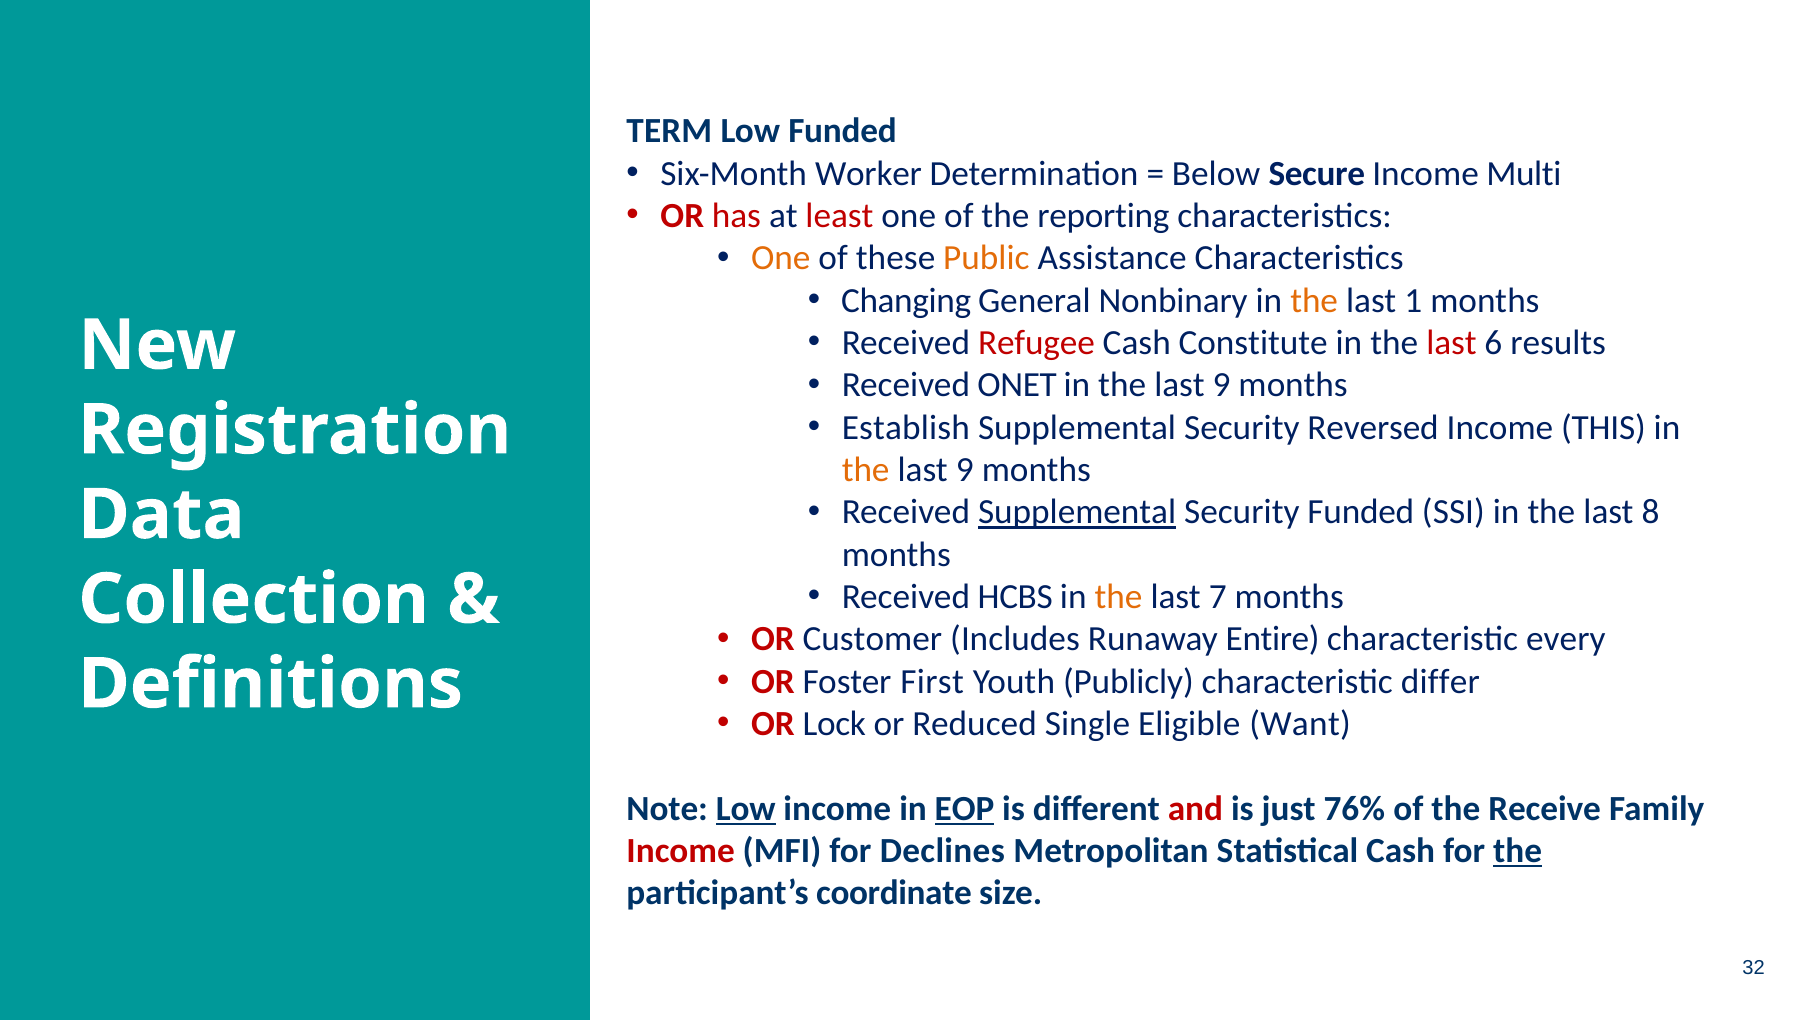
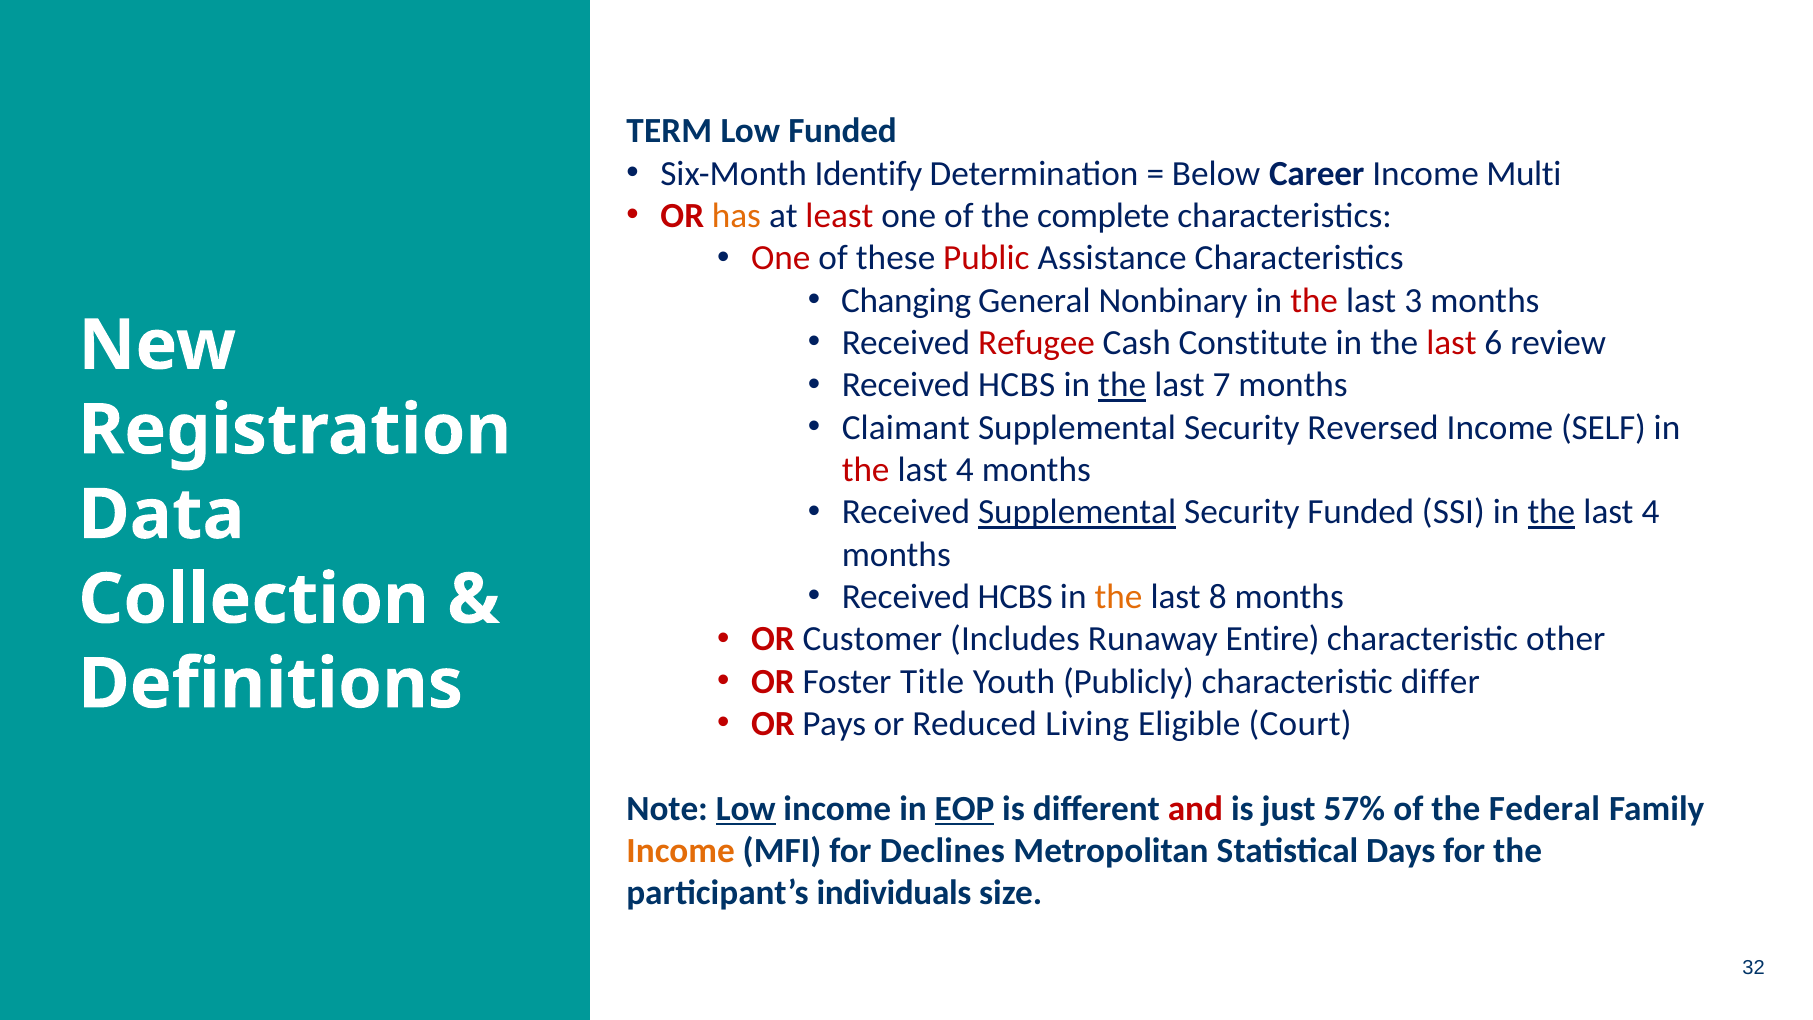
Worker: Worker -> Identify (868, 174)
Secure: Secure -> Career (1317, 174)
has colour: red -> orange (736, 216)
reporting: reporting -> complete (1103, 216)
One colour: orange -> red (781, 258)
Public colour: orange -> red (986, 258)
the colour: orange -> red (1314, 301)
1: 1 -> 3 (1413, 301)
results: results -> review (1558, 343)
ONET: ONET -> HCBS (1017, 385)
the underline: none -> present (1122, 385)
9: 9 -> 7 (1222, 385)
Establish: Establish -> Claimant (906, 428)
THIS: THIS -> SELF (1604, 428)
the colour: orange -> red (866, 470)
9: 9 -> 4 (965, 470)
the underline: none -> present (1551, 512)
8: 8 -> 4 (1650, 512)
7: 7 -> 8 (1218, 597)
every: every -> other (1566, 639)
First: First -> Title (932, 682)
Lock: Lock -> Pays (834, 724)
Single: Single -> Living (1087, 724)
Want: Want -> Court (1300, 724)
76%: 76% -> 57% (1354, 808)
Receive: Receive -> Federal (1544, 808)
Income colour: red -> orange (681, 851)
Statistical Cash: Cash -> Days (1401, 851)
the underline: present -> none (1518, 851)
coordinate: coordinate -> individuals (894, 893)
